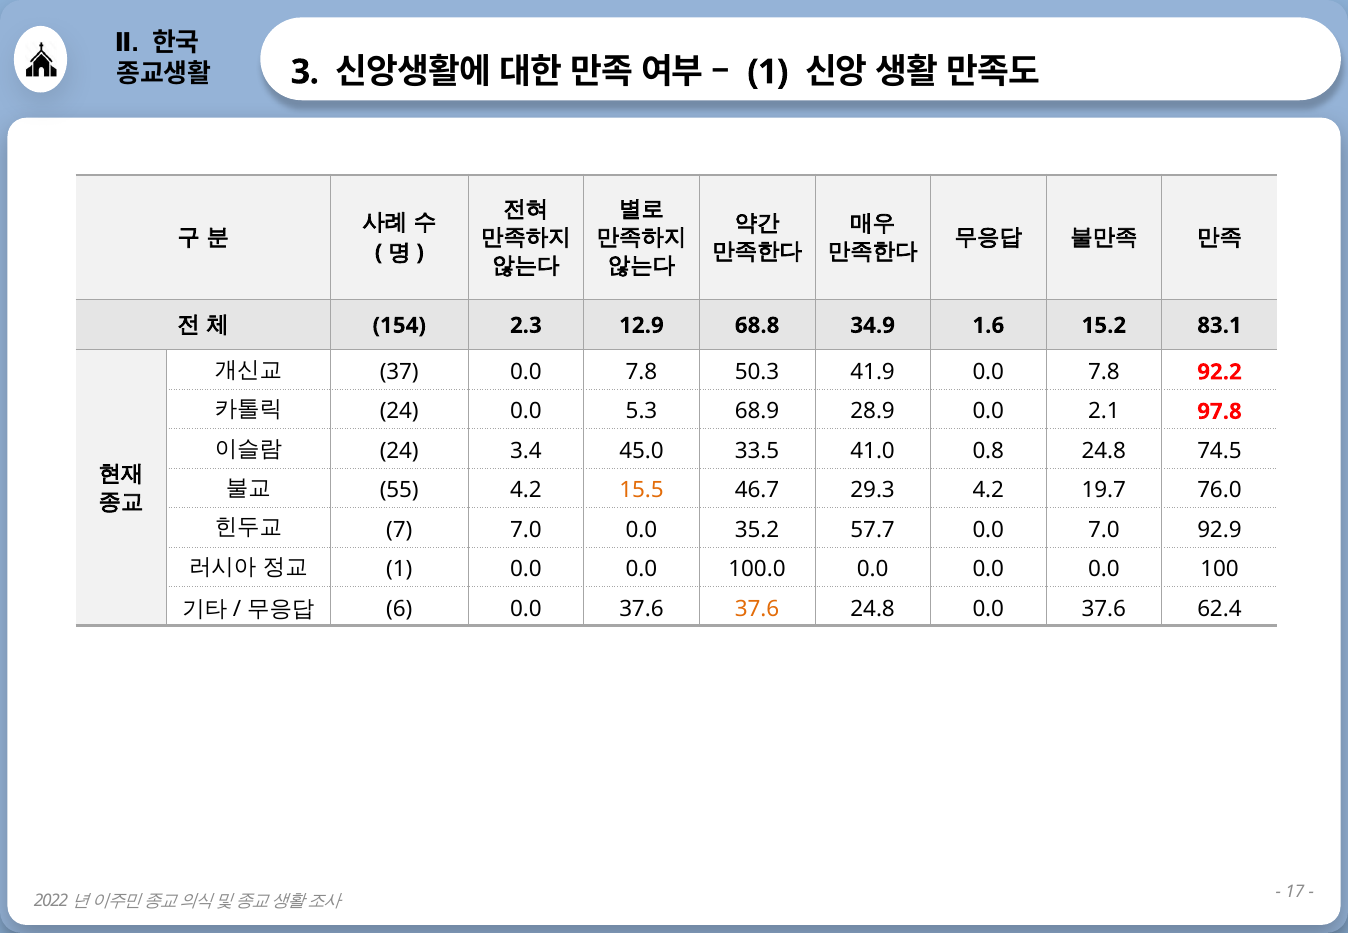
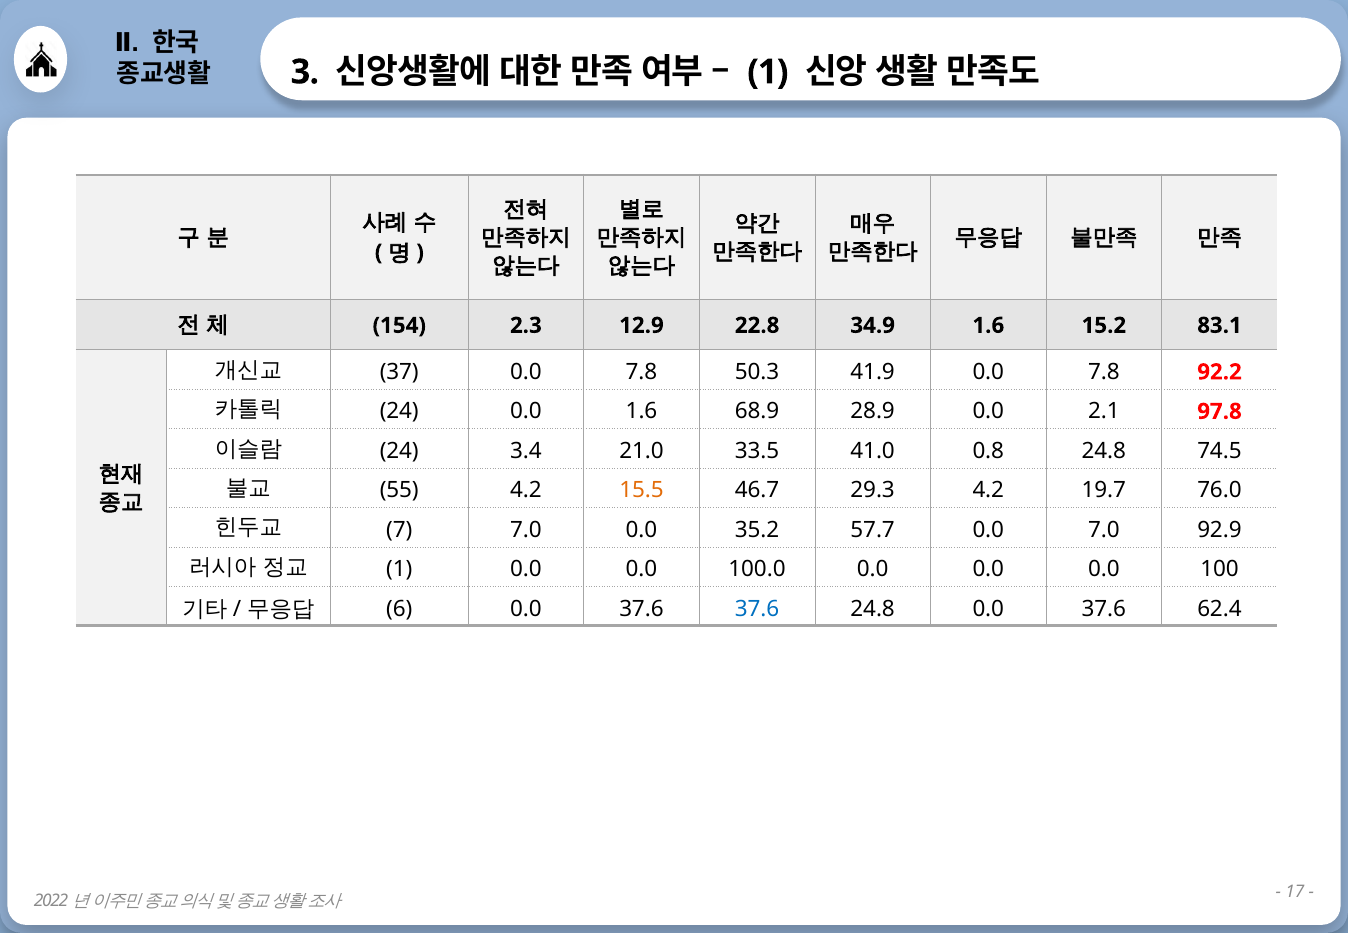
68.8: 68.8 -> 22.8 (757, 326)
0.0 5.3: 5.3 -> 1.6 (642, 412)
45.0: 45.0 -> 21.0 (641, 451)
37.6 colour: orange -> blue (757, 609)
